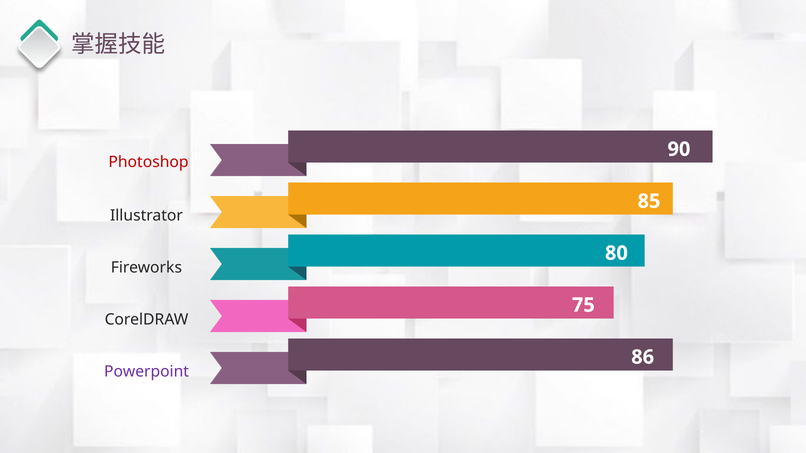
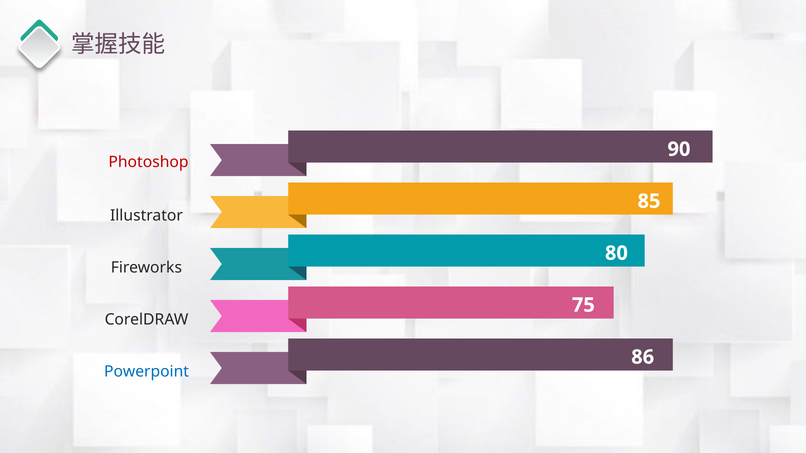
Powerpoint colour: purple -> blue (147, 372)
